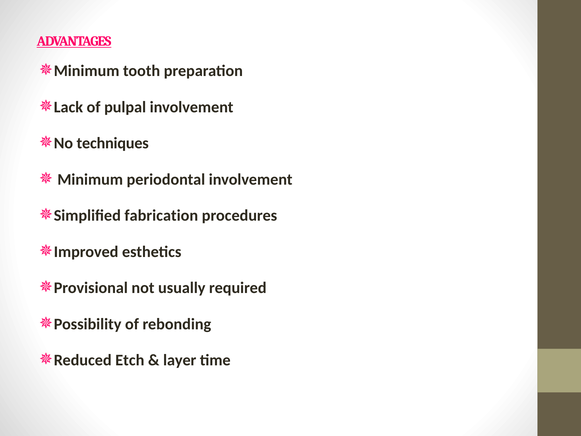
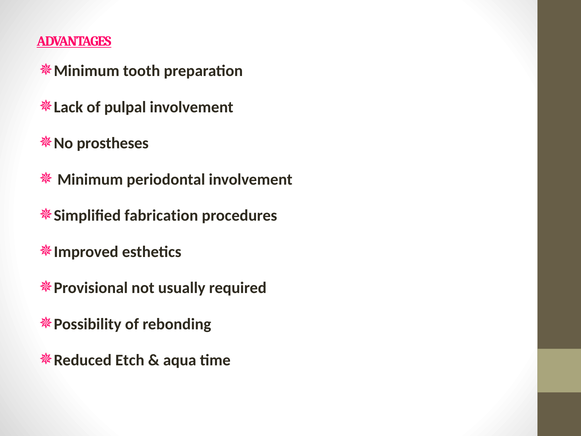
techniques: techniques -> prostheses (113, 143)
layer: layer -> aqua (180, 360)
